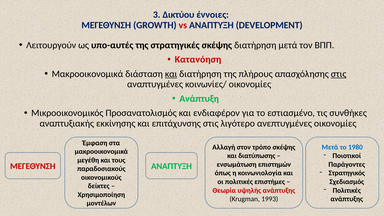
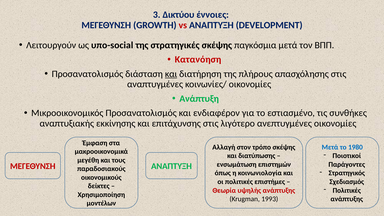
υπο-αυτές: υπο-αυτές -> υπο-social (112, 45)
σκέψης διατήρηση: διατήρηση -> παγκόσμια (255, 45)
Μακροοικονομικά: Μακροοικονομικά -> Προσανατολισμός (87, 74)
στις underline: present -> none (339, 74)
